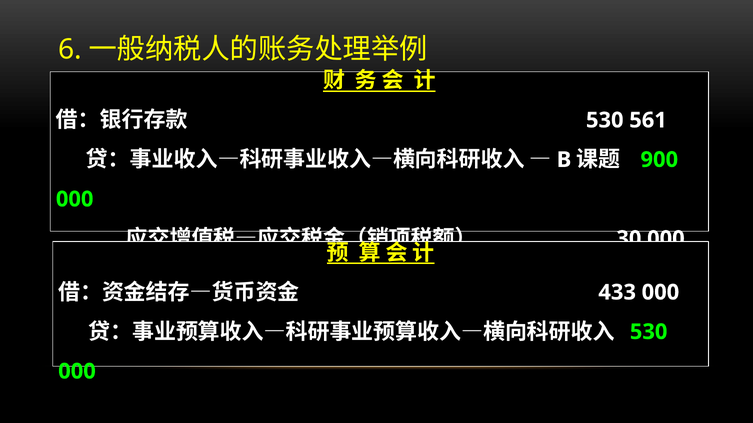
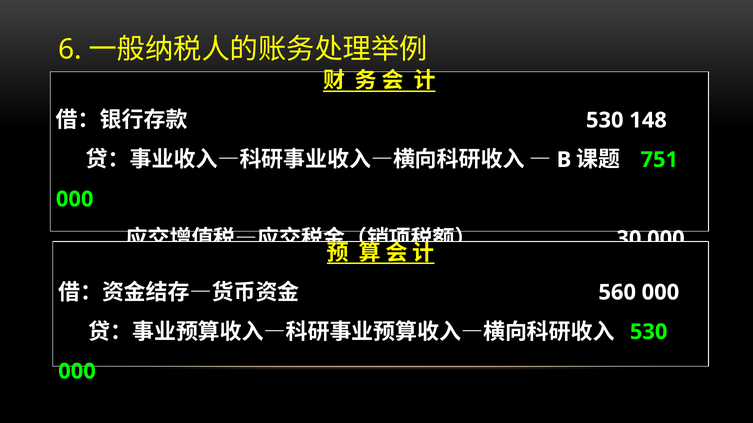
561: 561 -> 148 (648, 120)
900: 900 -> 751 (659, 160)
433: 433 -> 560 (617, 293)
